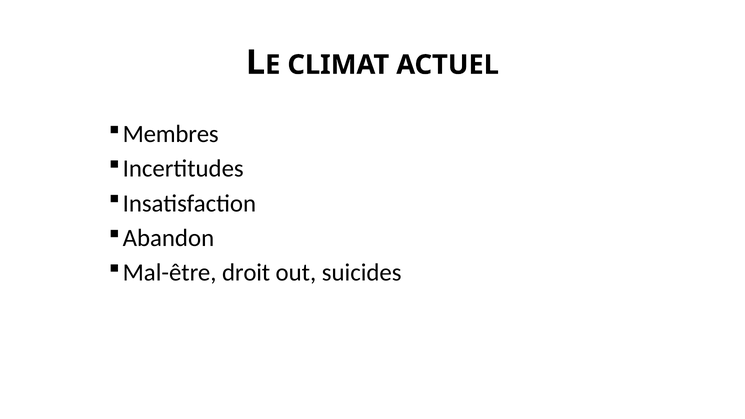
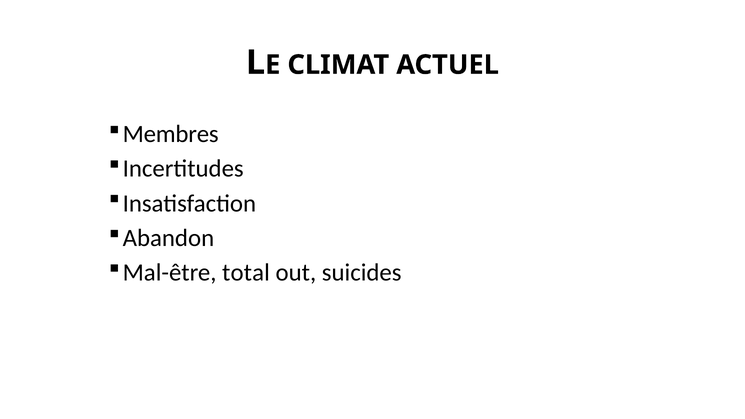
droit: droit -> total (246, 273)
